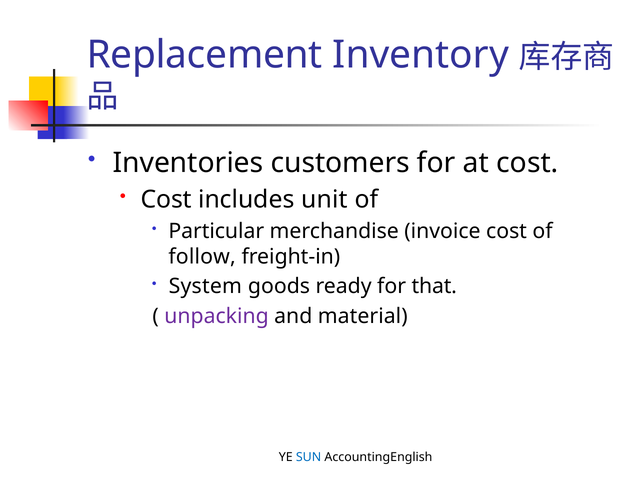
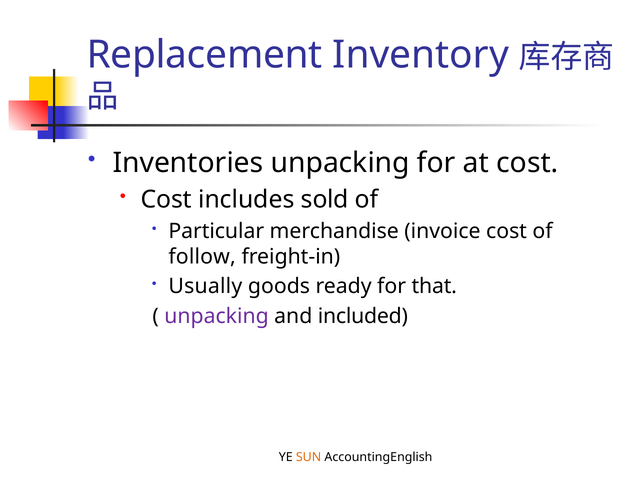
Inventories customers: customers -> unpacking (340, 163)
unit: unit -> sold (325, 199)
System: System -> Usually (205, 286)
material: material -> included (363, 316)
SUN colour: blue -> orange (309, 457)
